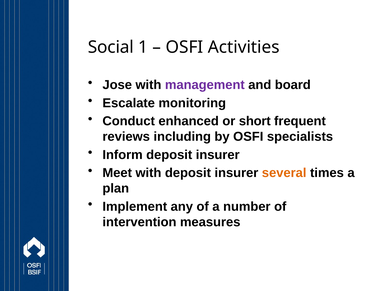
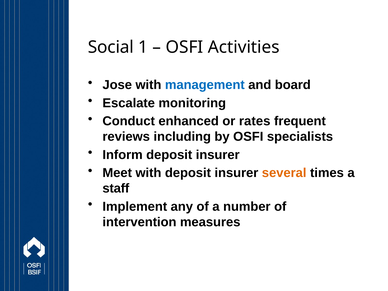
management colour: purple -> blue (205, 85)
short: short -> rates (255, 121)
plan: plan -> staff (116, 188)
